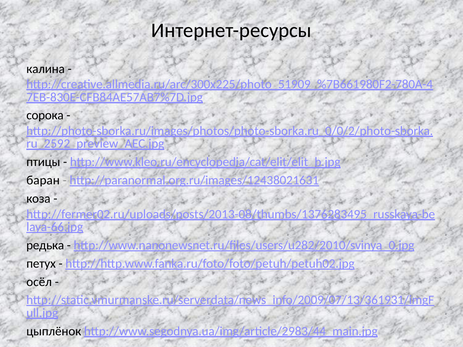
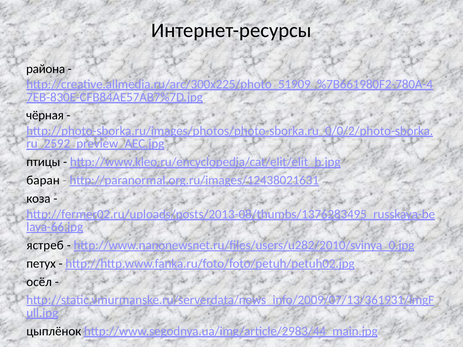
калина: калина -> района (46, 69)
сорока: сорока -> чёрная (45, 115)
редька: редька -> ястреб (45, 245)
